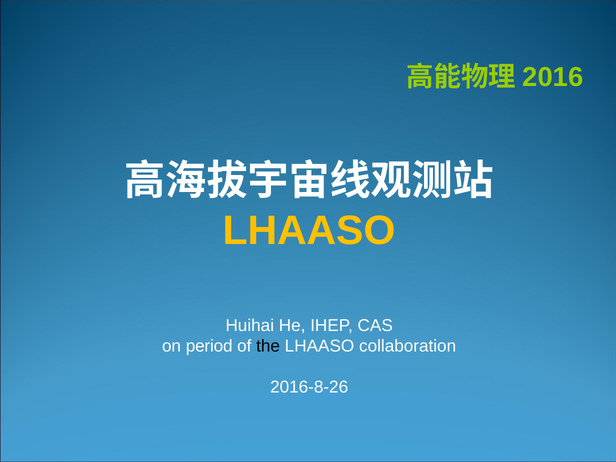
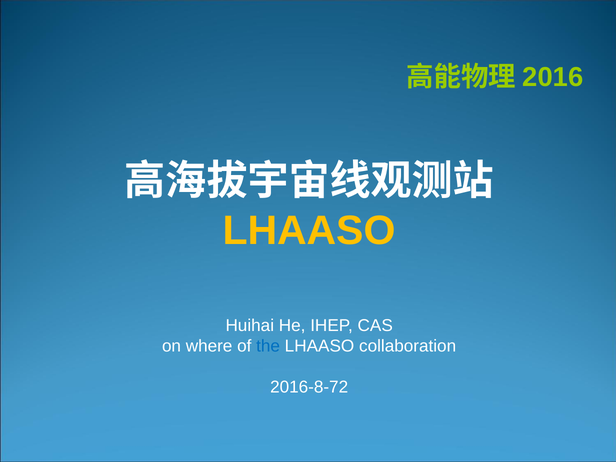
period: period -> where (209, 346)
the colour: black -> blue (268, 346)
2016-8-26: 2016-8-26 -> 2016-8-72 (309, 387)
